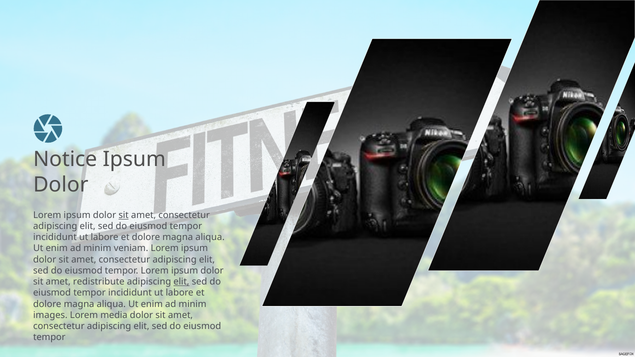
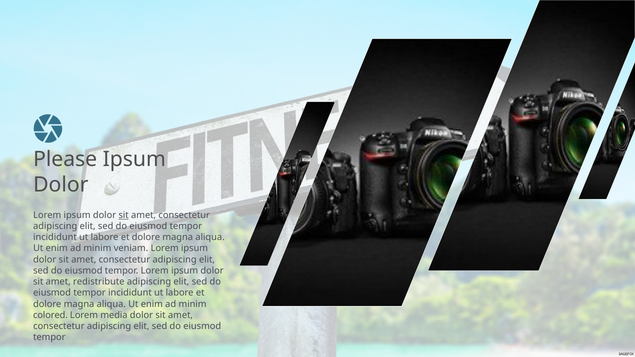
Notice: Notice -> Please (65, 159)
elit underline: present -> none (181, 282)
images: images -> colored (50, 315)
